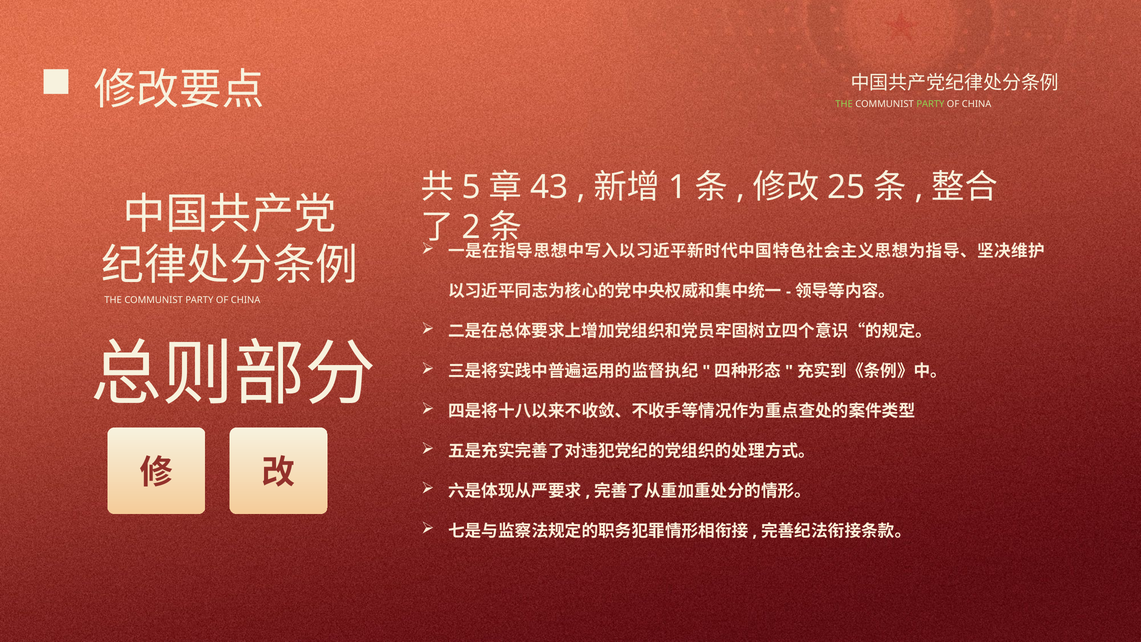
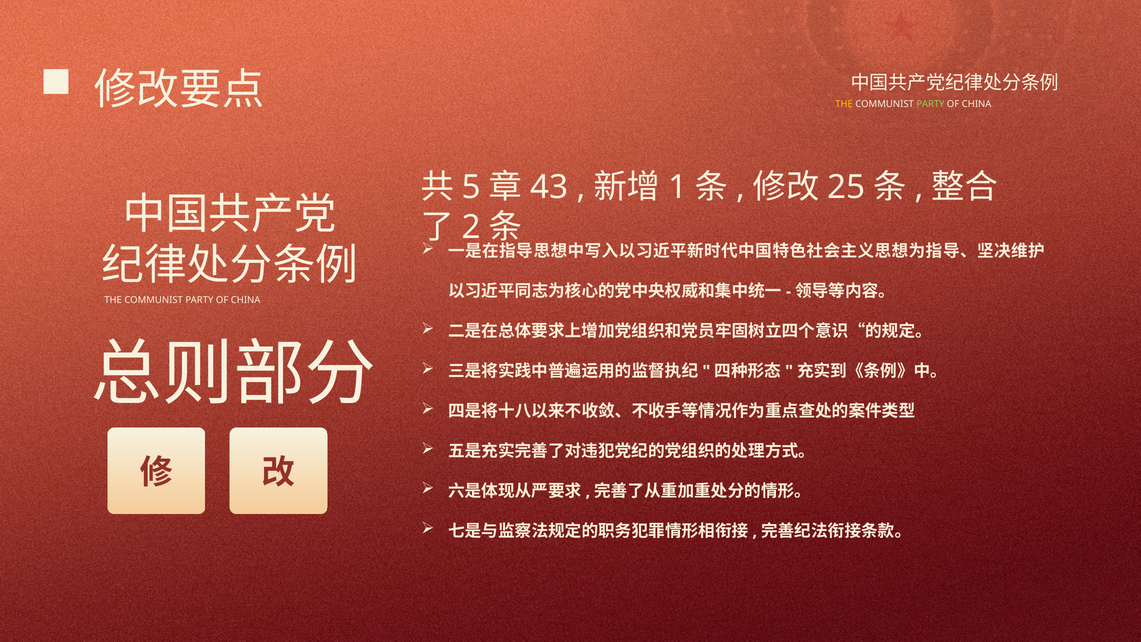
THE colour: light green -> yellow (844, 104)
